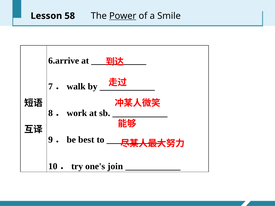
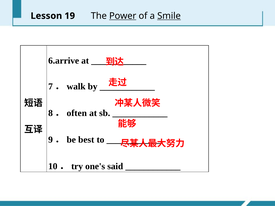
58: 58 -> 19 (70, 16)
Smile underline: none -> present (169, 16)
work: work -> often (77, 113)
join: join -> said (115, 166)
